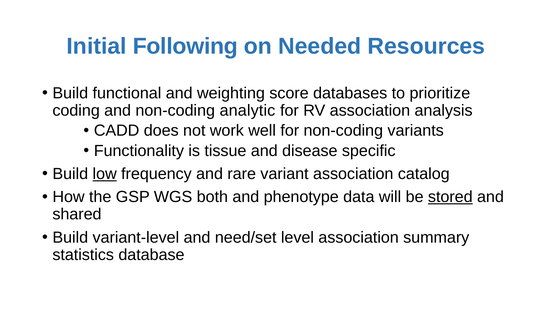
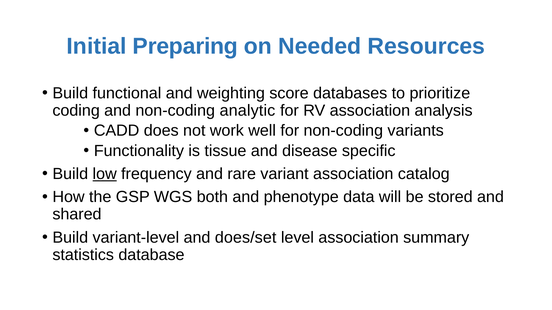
Following: Following -> Preparing (185, 46)
stored underline: present -> none (450, 197)
need/set: need/set -> does/set (246, 238)
